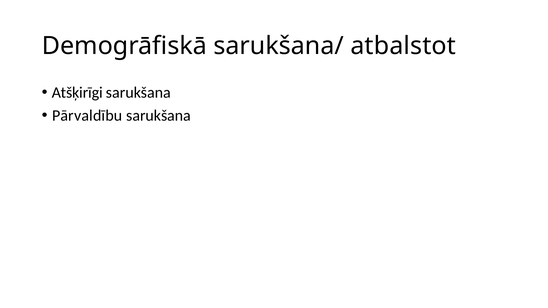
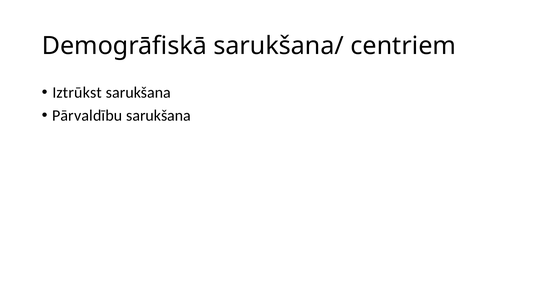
atbalstot: atbalstot -> centriem (403, 46)
Atšķirīgi: Atšķirīgi -> Iztrūkst (77, 93)
